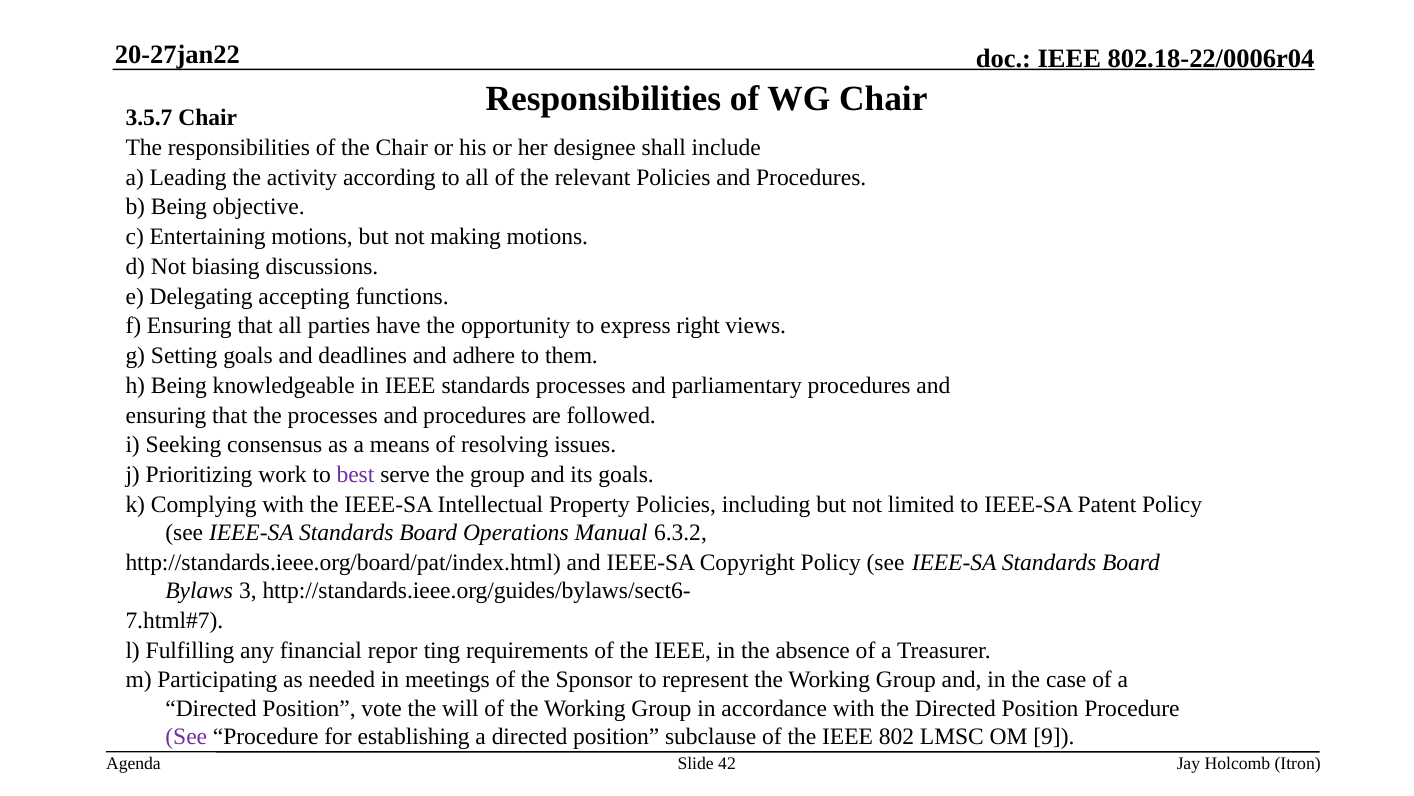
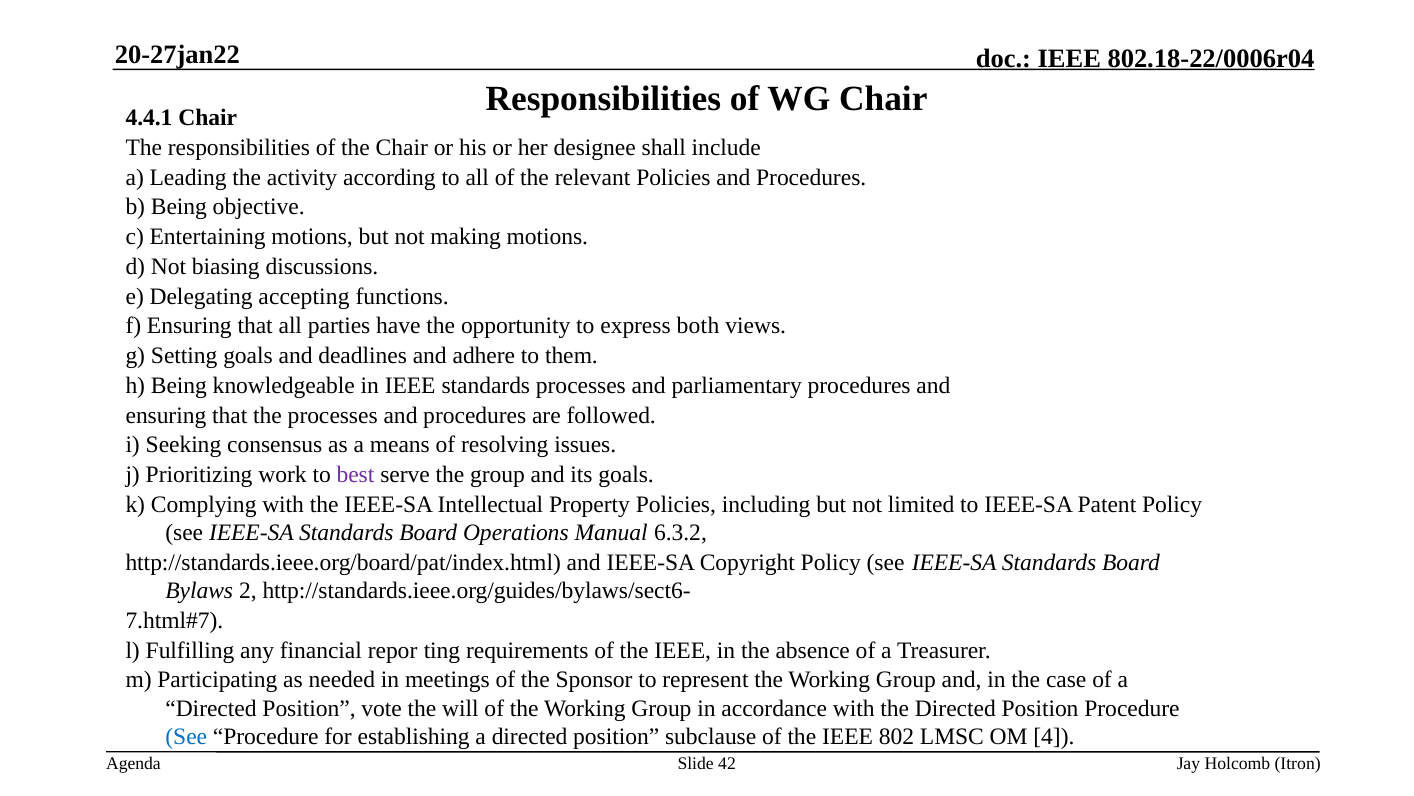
3.5.7: 3.5.7 -> 4.4.1 (149, 118)
right: right -> both (698, 326)
3: 3 -> 2 (248, 590)
See colour: purple -> blue (186, 736)
9: 9 -> 4 (1054, 736)
